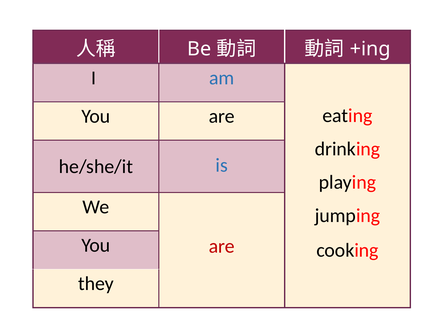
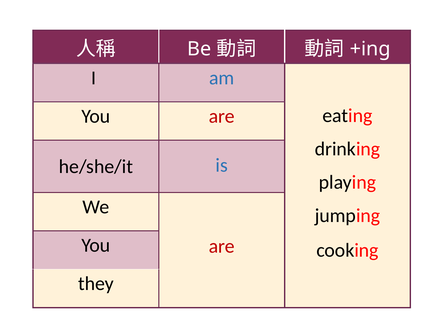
are colour: black -> red (222, 116)
